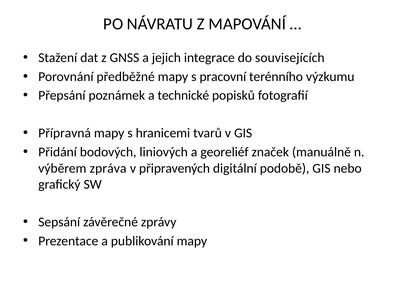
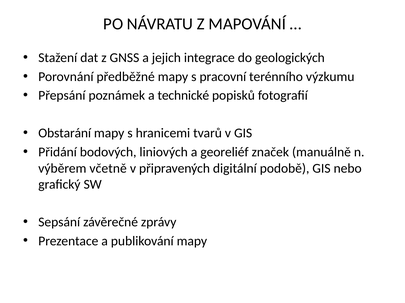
souvisejících: souvisejících -> geologických (290, 58)
Přípravná: Přípravná -> Obstarání (65, 134)
zpráva: zpráva -> včetně (108, 169)
